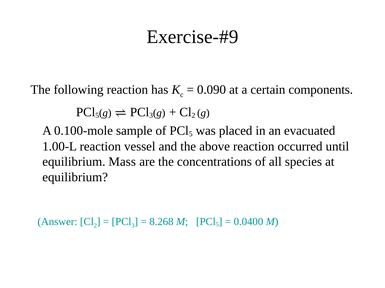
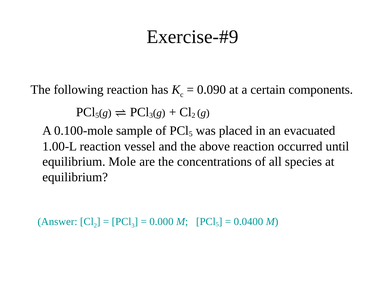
Mass: Mass -> Mole (122, 162)
8.268: 8.268 -> 0.000 (161, 222)
